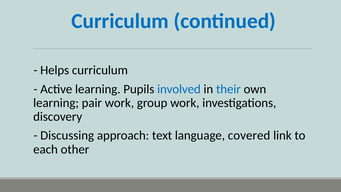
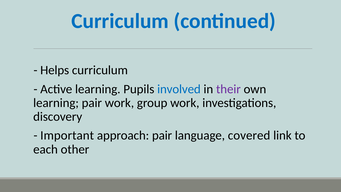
their colour: blue -> purple (228, 89)
Discussing: Discussing -> Important (67, 135)
approach text: text -> pair (162, 135)
